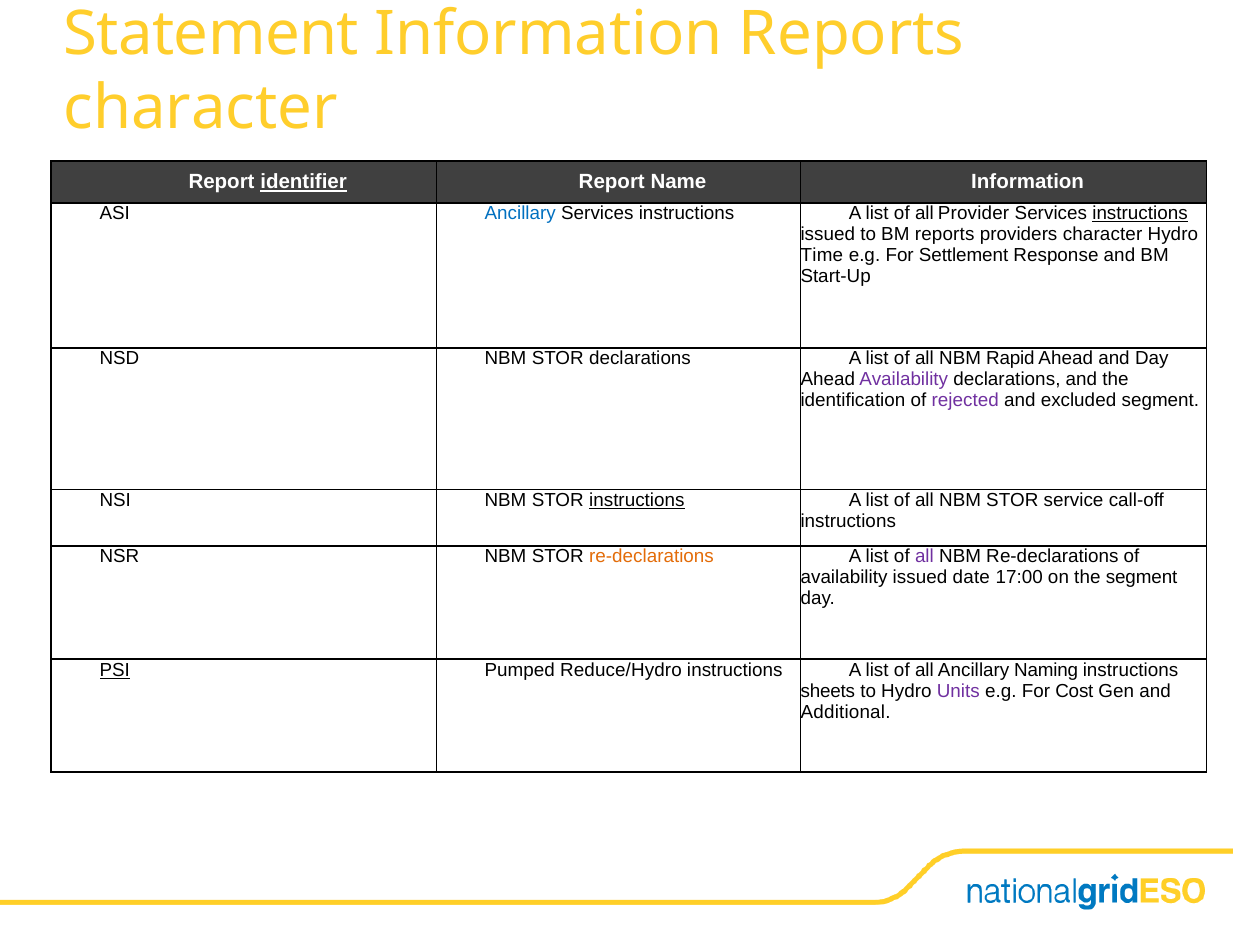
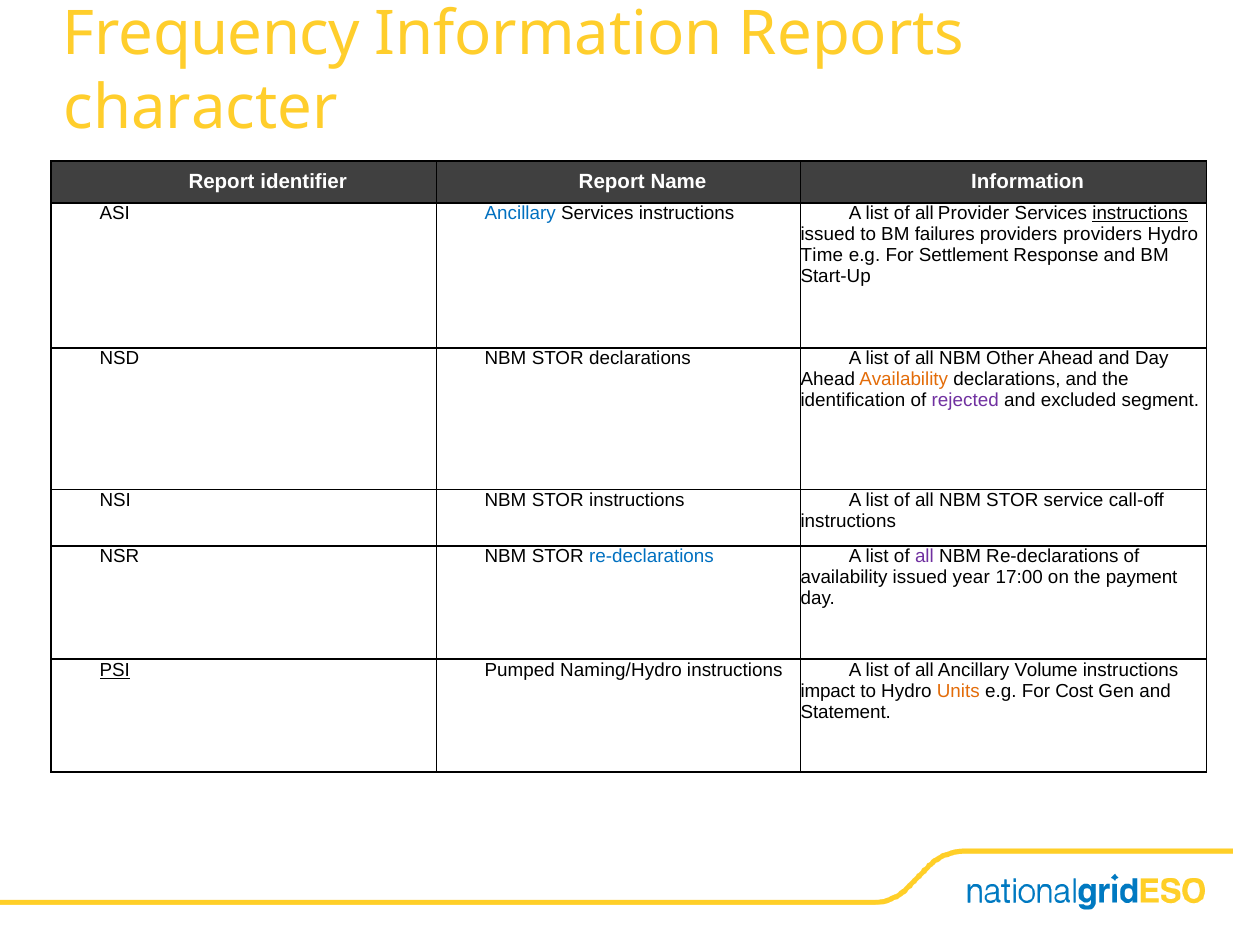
Statement: Statement -> Frequency (211, 34)
identifier underline: present -> none (304, 182)
BM reports: reports -> failures (945, 235)
providers character: character -> providers (1102, 235)
Rapid: Rapid -> Other (1010, 359)
Availability colour: purple -> orange (904, 380)
instructions underline: present -> none (637, 500)
re-declarations colour: orange -> blue (651, 557)
date: date -> year (971, 578)
the segment: segment -> payment (1142, 578)
Reduce/Hydro: Reduce/Hydro -> Naming/Hydro (621, 670)
Naming: Naming -> Volume (1046, 670)
sheets: sheets -> impact (828, 691)
Units colour: purple -> orange (958, 691)
Additional: Additional -> Statement (846, 712)
